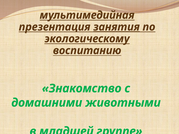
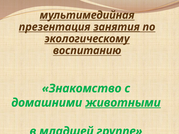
животными underline: none -> present (123, 103)
